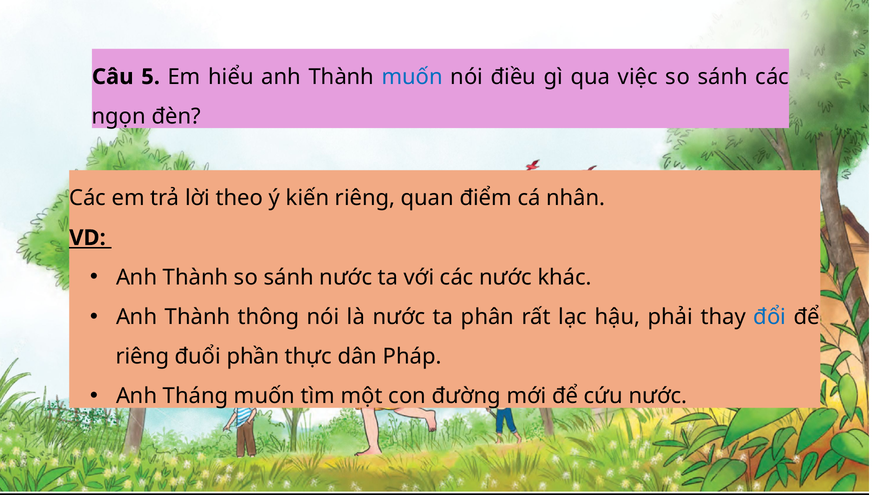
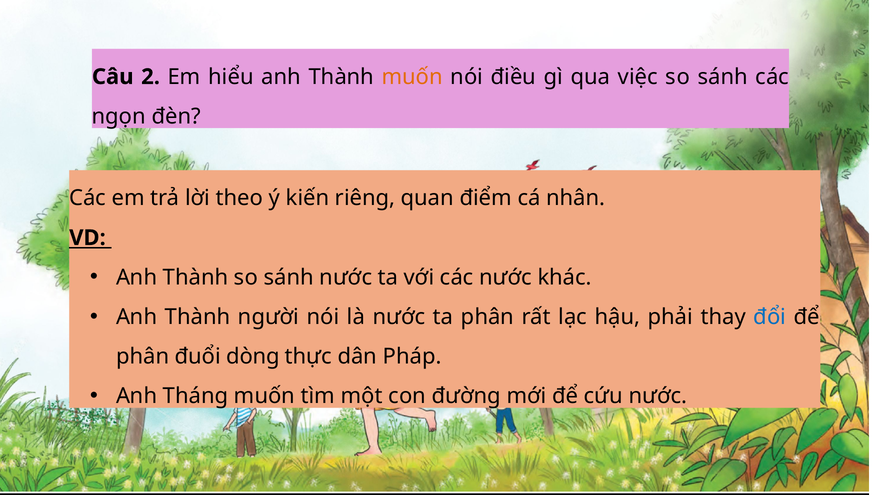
5: 5 -> 2 (151, 77)
muốn colour: blue -> orange (412, 77)
thông: thông -> người (269, 317)
riêng: riêng -> phân (143, 357)
phần: phần -> dòng (253, 357)
